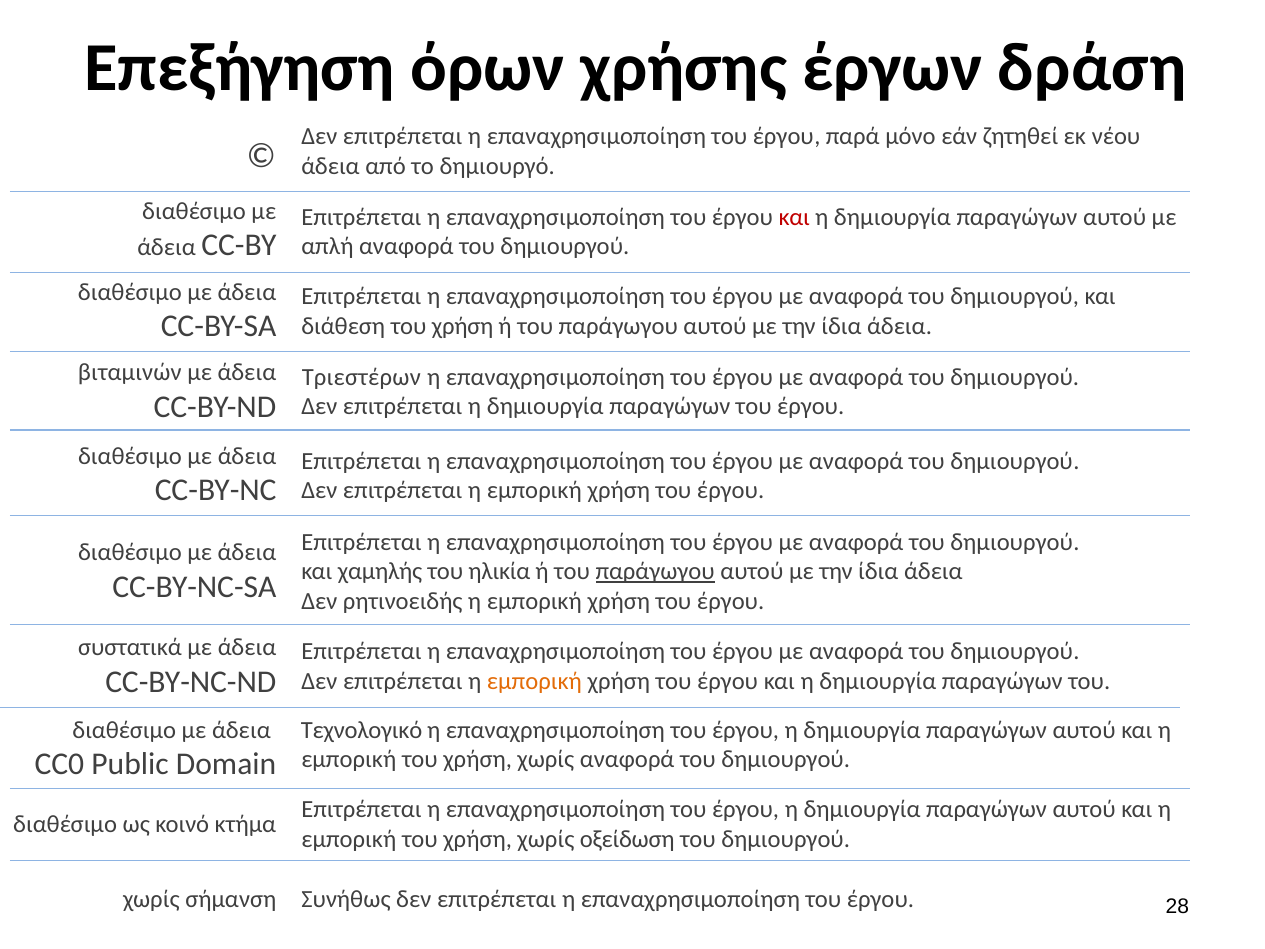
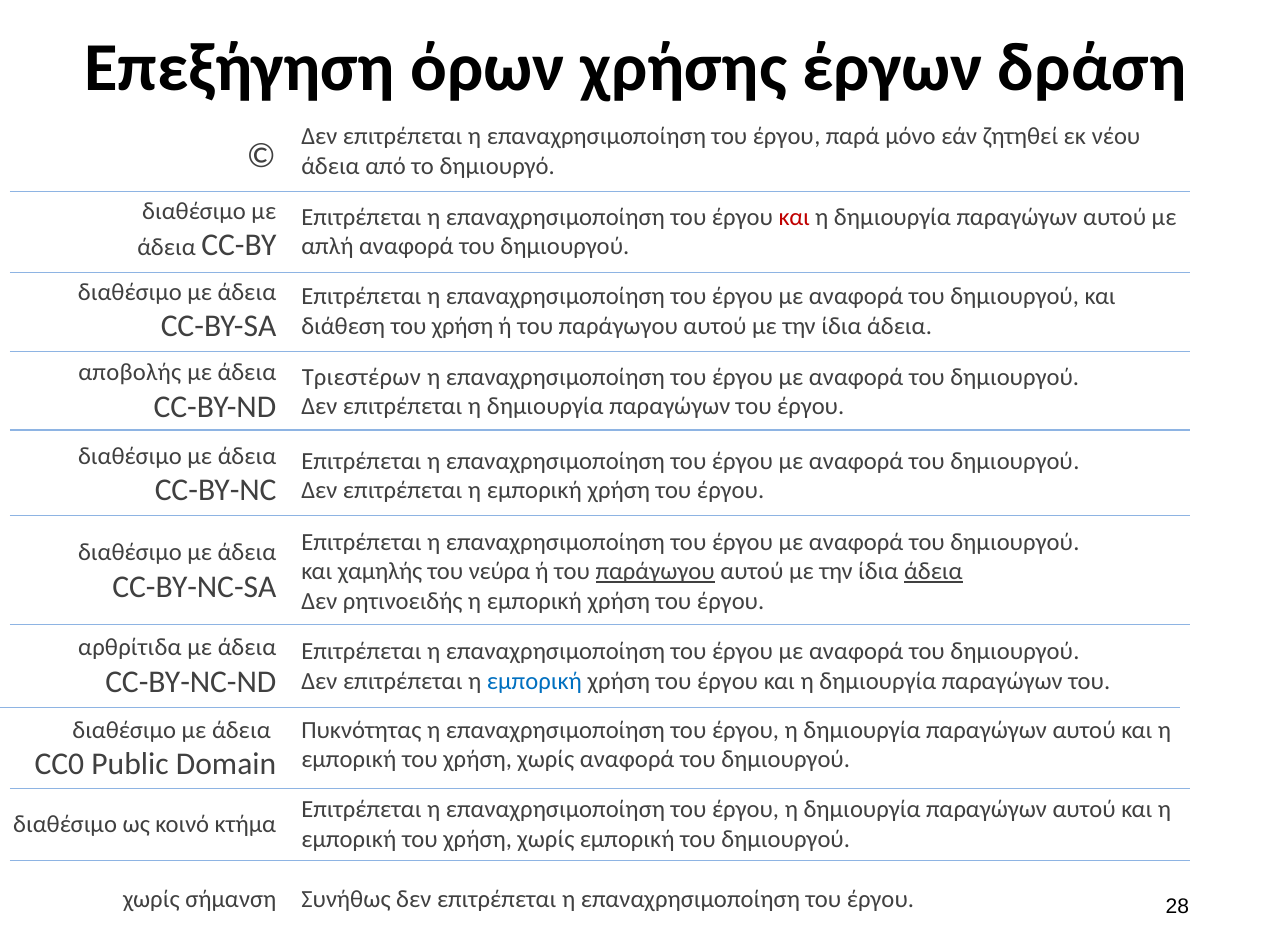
βιταμινών: βιταμινών -> αποβολής (130, 373)
ηλικία: ηλικία -> νεύρα (499, 571)
άδεια underline: none -> present (933, 571)
συστατικά: συστατικά -> αρθρίτιδα (130, 647)
εμπορική colour: orange -> blue (534, 681)
Τεχνολογικό: Τεχνολογικό -> Πυκνότητας (361, 730)
χωρίς οξείδωση: οξείδωση -> εμπορική (627, 839)
